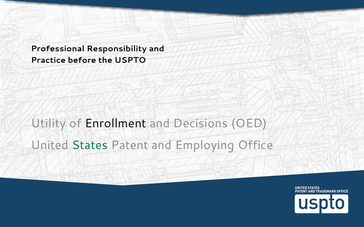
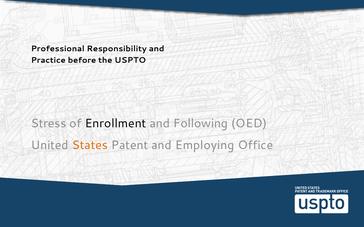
Utility: Utility -> Stress (49, 124)
Decisions: Decisions -> Following (201, 124)
States colour: green -> orange (90, 145)
